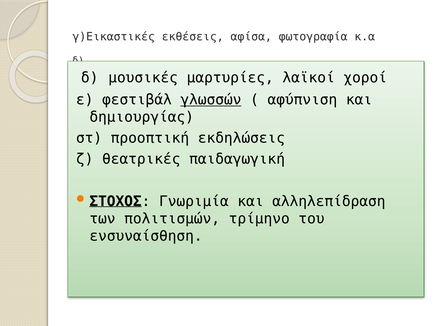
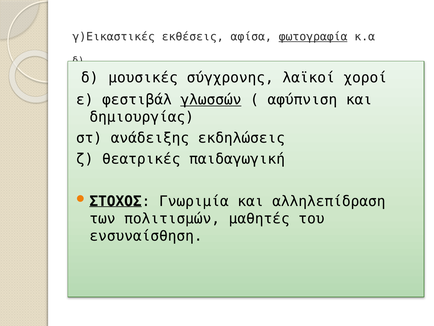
φωτογραφία underline: none -> present (313, 37)
μαρτυρίες: μαρτυρίες -> σύγχρονης (230, 78)
προοπτική: προοπτική -> ανάδειξης (150, 138)
τρίμηνο: τρίμηνο -> μαθητές (259, 218)
